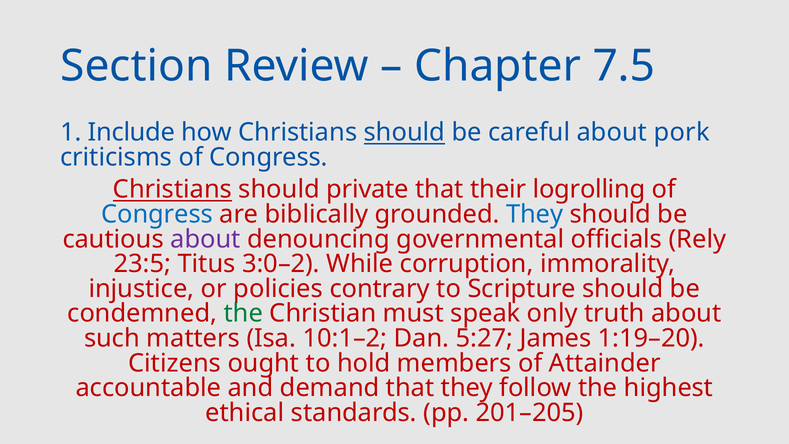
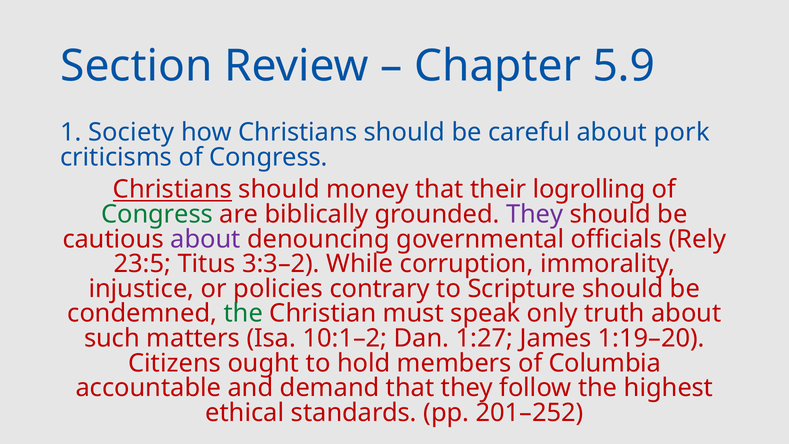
7.5: 7.5 -> 5.9 (624, 66)
Include: Include -> Society (131, 133)
should underline: present -> none (404, 133)
private: private -> money (367, 189)
Congress colour: blue -> green (157, 214)
They colour: blue -> purple (535, 214)
3:0–2: 3:0–2 -> 3:3–2 (281, 264)
5:27: 5:27 -> 1:27 (485, 338)
Attainder: Attainder -> Columbia (605, 363)
201–205: 201–205 -> 201–252 (530, 413)
